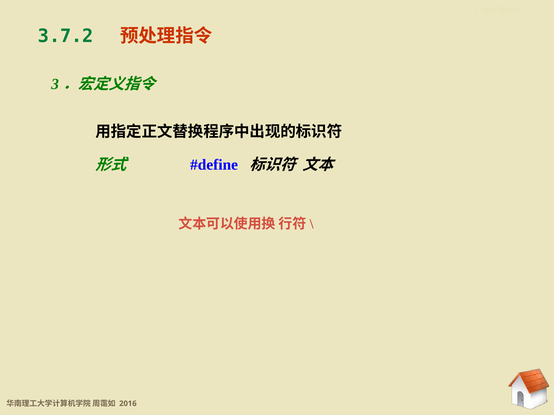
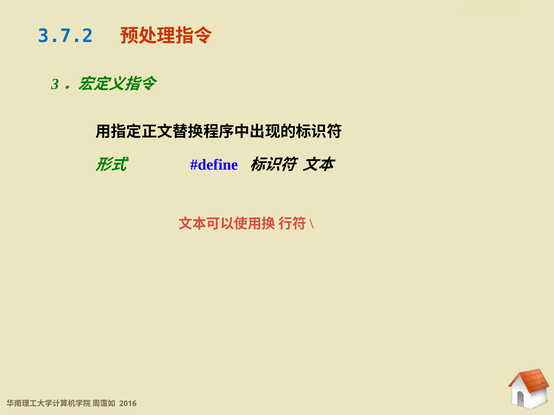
3.7.2 colour: green -> blue (66, 36)
